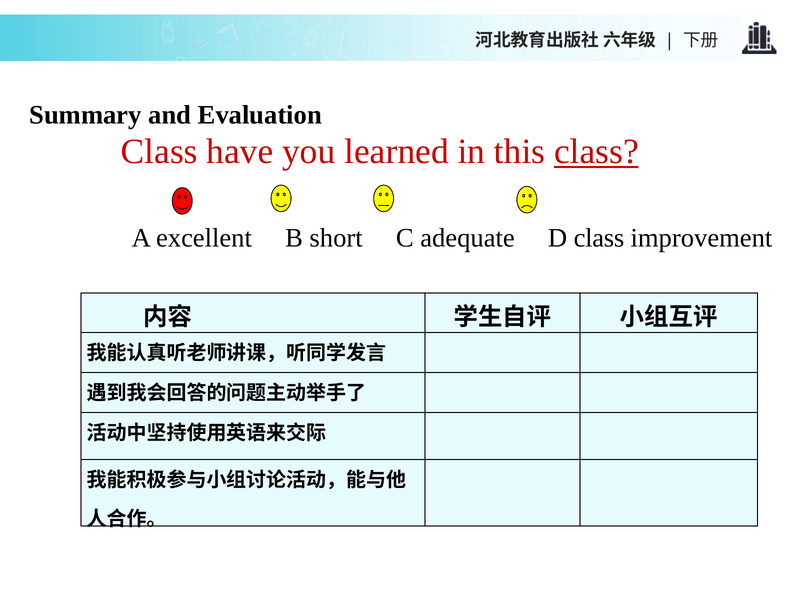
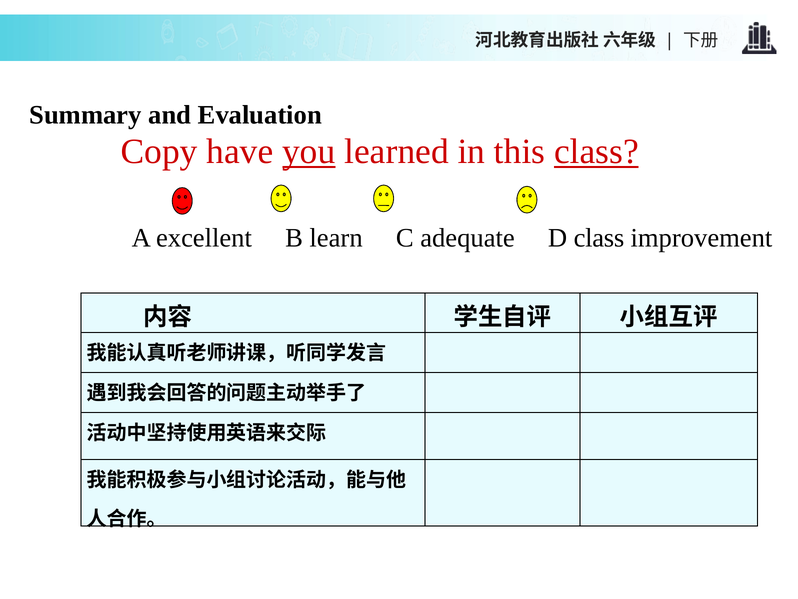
Class: Class -> Copy (159, 152)
you underline: none -> present (309, 152)
short: short -> learn (336, 238)
